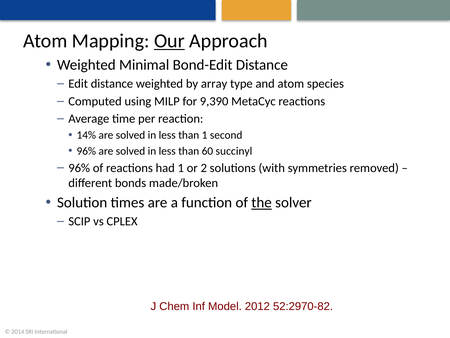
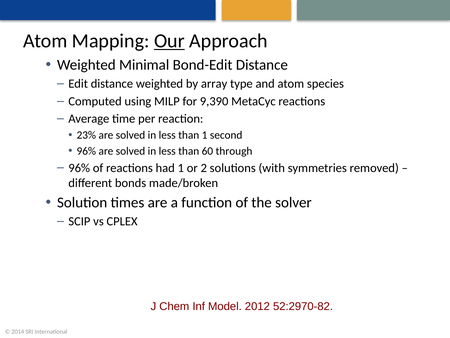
14%: 14% -> 23% (86, 135)
succinyl: succinyl -> through (234, 151)
the underline: present -> none (262, 202)
